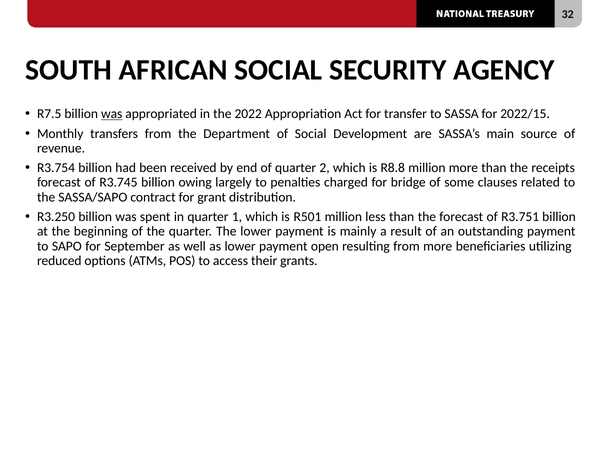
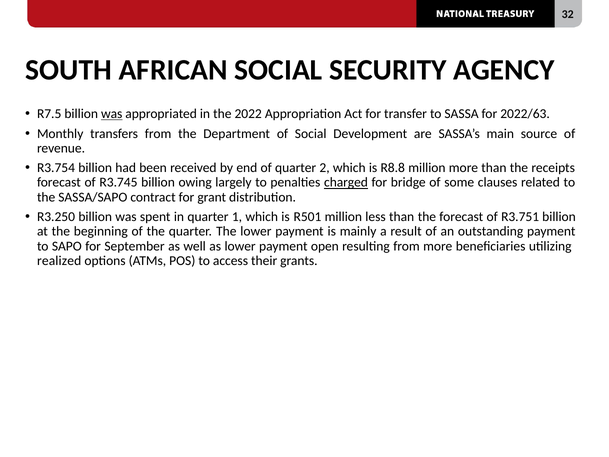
2022/15: 2022/15 -> 2022/63 (525, 114)
charged underline: none -> present (346, 182)
reduced: reduced -> realized (59, 261)
